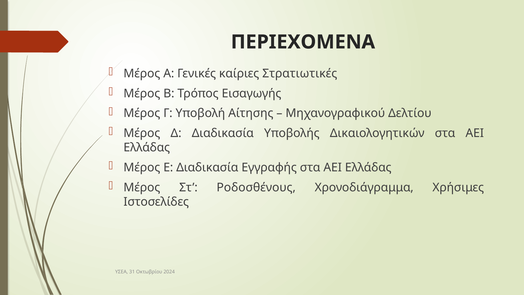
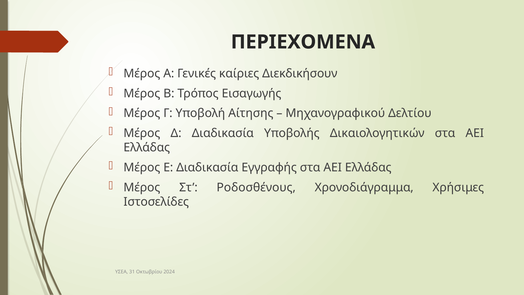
Στρατιωτικές: Στρατιωτικές -> Διεκδικήσουν (300, 74)
